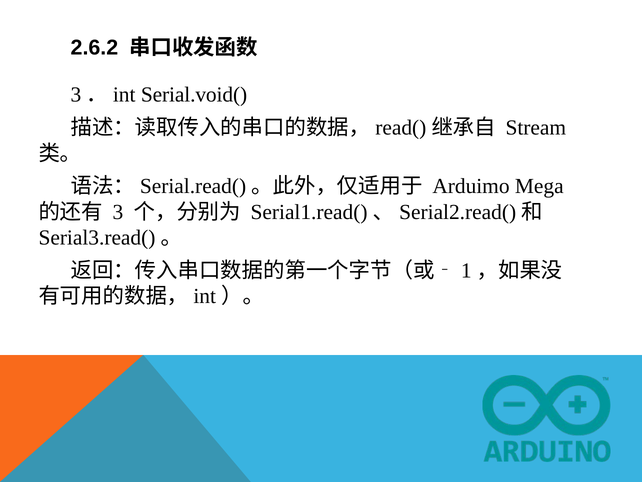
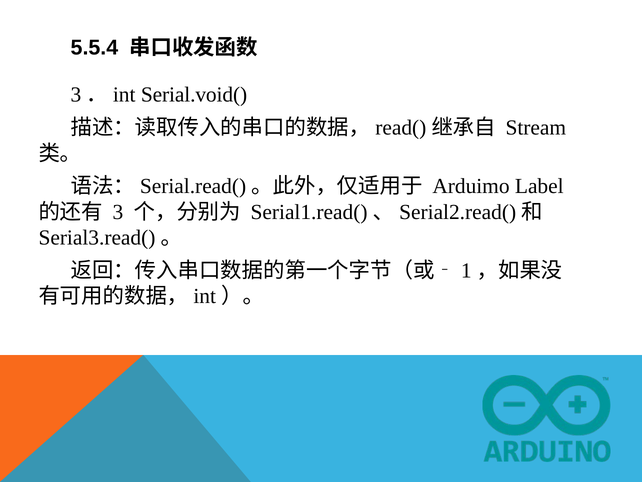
2.6.2: 2.6.2 -> 5.5.4 (94, 48)
Mega: Mega -> Label (539, 186)
